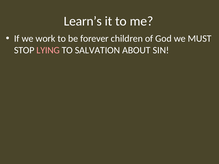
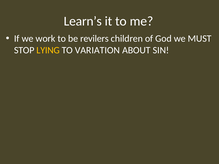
forever: forever -> revilers (94, 39)
LYING colour: pink -> yellow (48, 50)
SALVATION: SALVATION -> VARIATION (97, 50)
